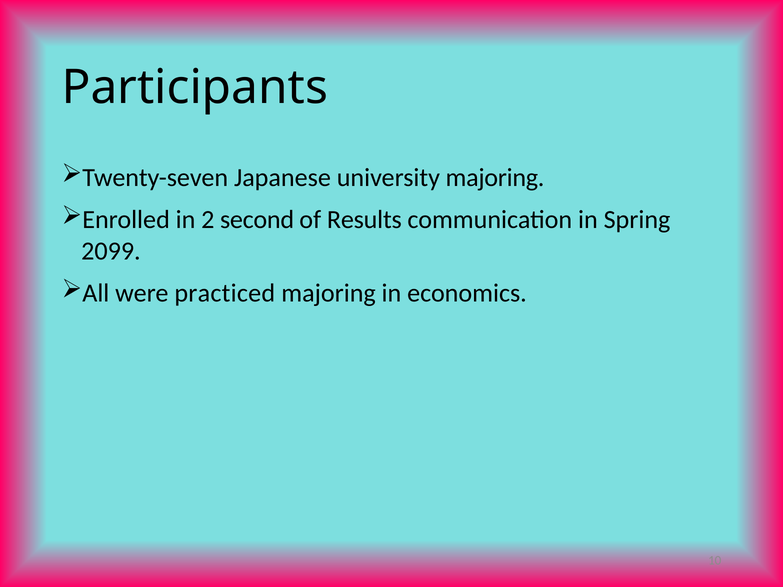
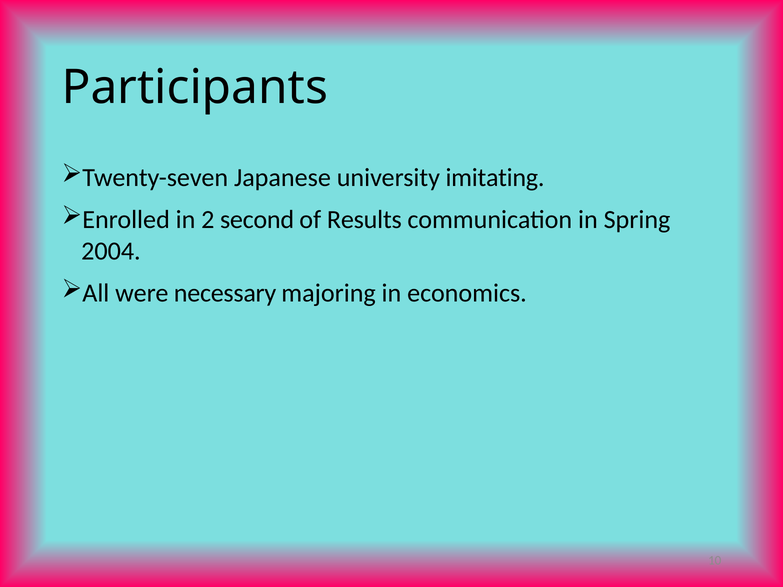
university majoring: majoring -> imitating (495, 178)
2099: 2099 -> 2004 (111, 251)
practiced: practiced -> necessary (225, 293)
